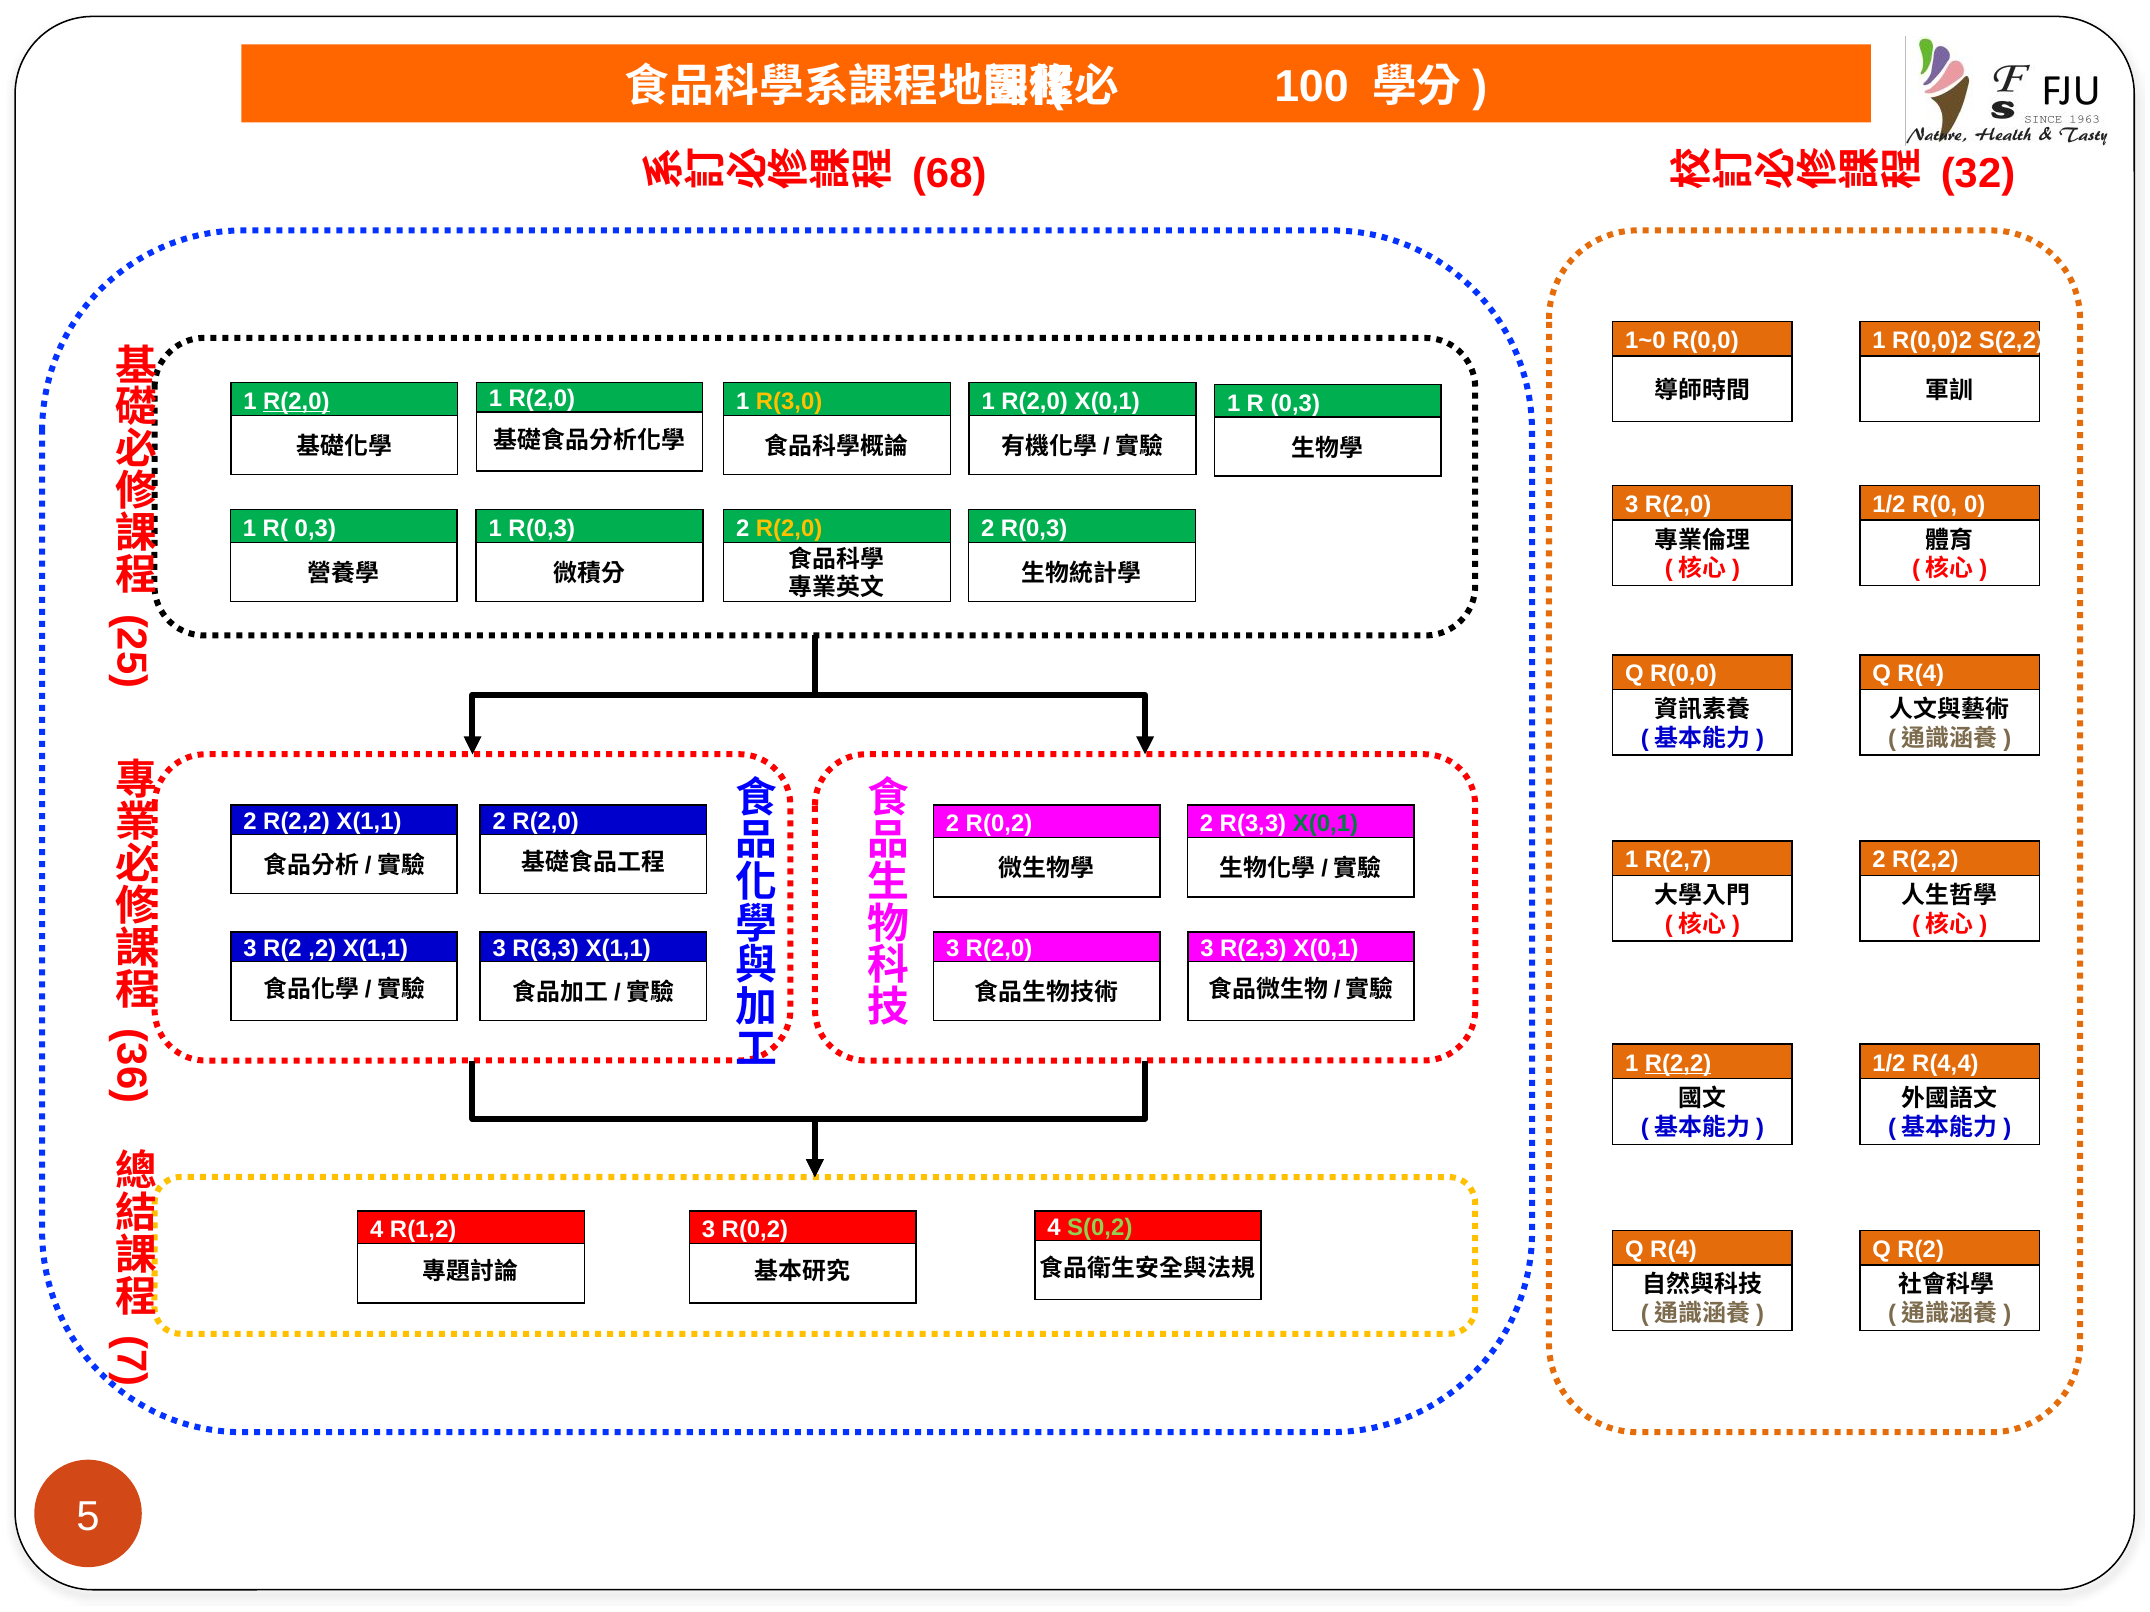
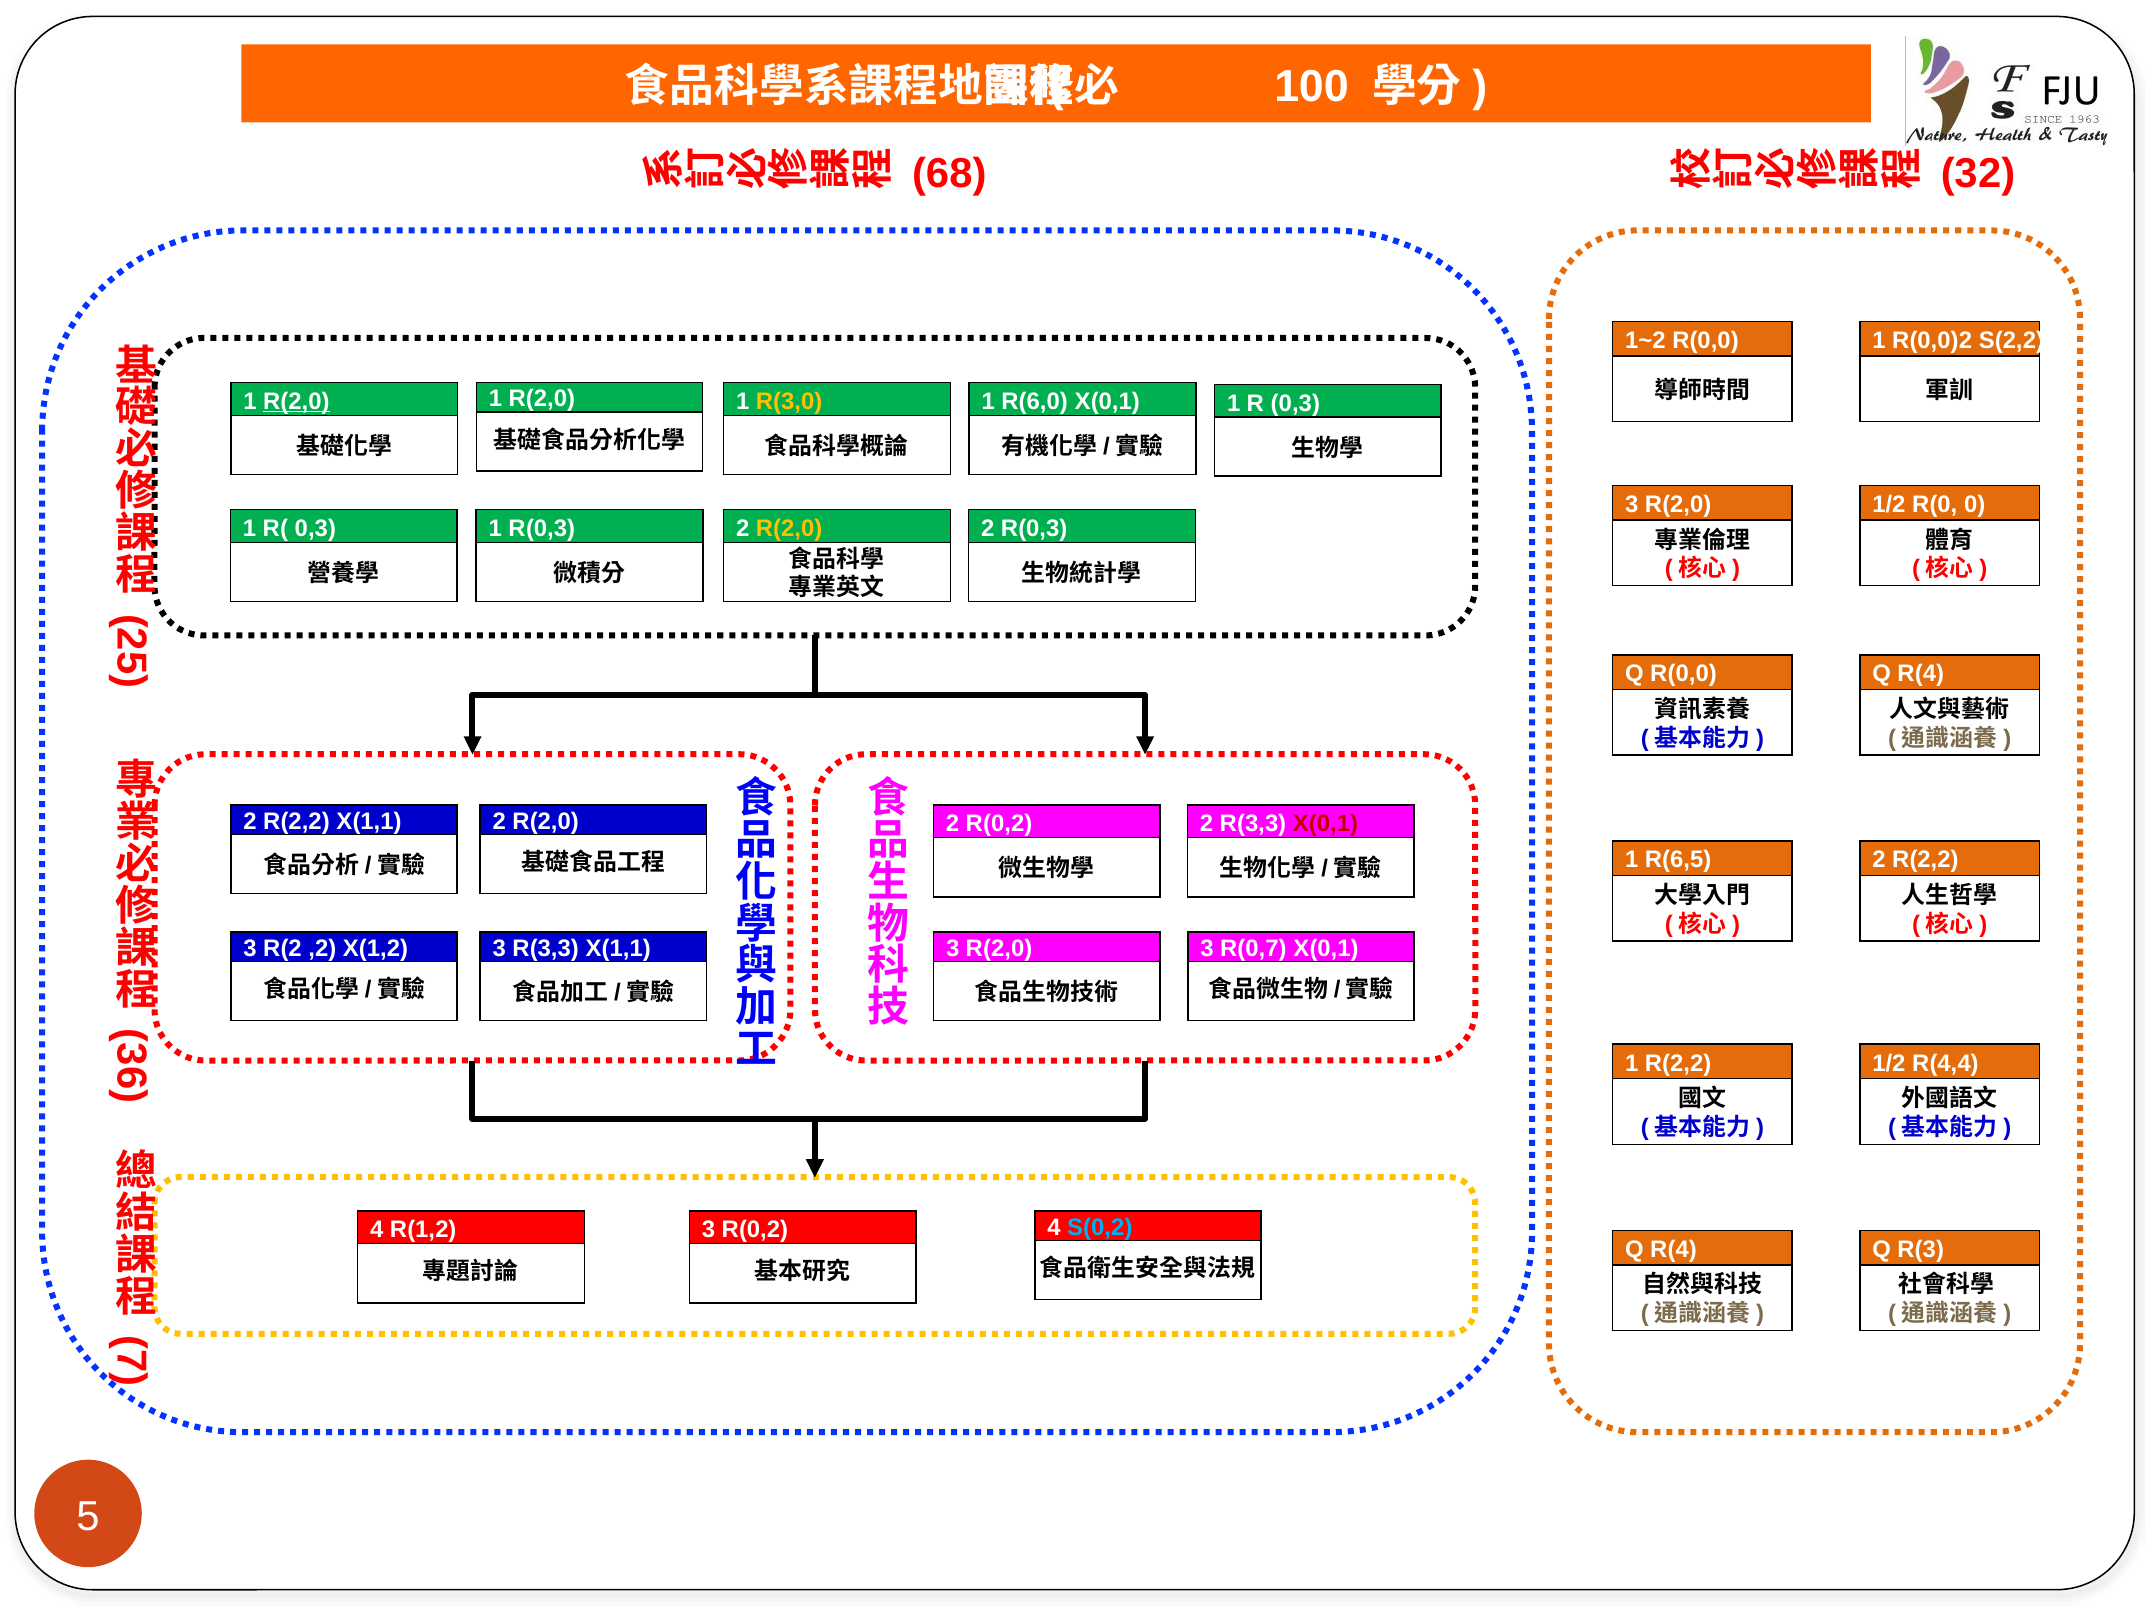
1~0: 1~0 -> 1~2 (1645, 341)
R(2,0: R(2,0 -> R(6,0 (1035, 402)
X(0,1 colour: green -> red (1325, 824)
R(2,7: R(2,7 -> R(6,5 (1678, 860)
,2 X(1,1: X(1,1 -> X(1,2 (376, 949)
R(2,3: R(2,3 -> R(0,7 (1253, 949)
R(2,2 underline: present -> none (1678, 1063)
S(0,2 colour: light green -> light blue (1100, 1228)
Q R(2: R(2 -> R(3 (1921, 1250)
